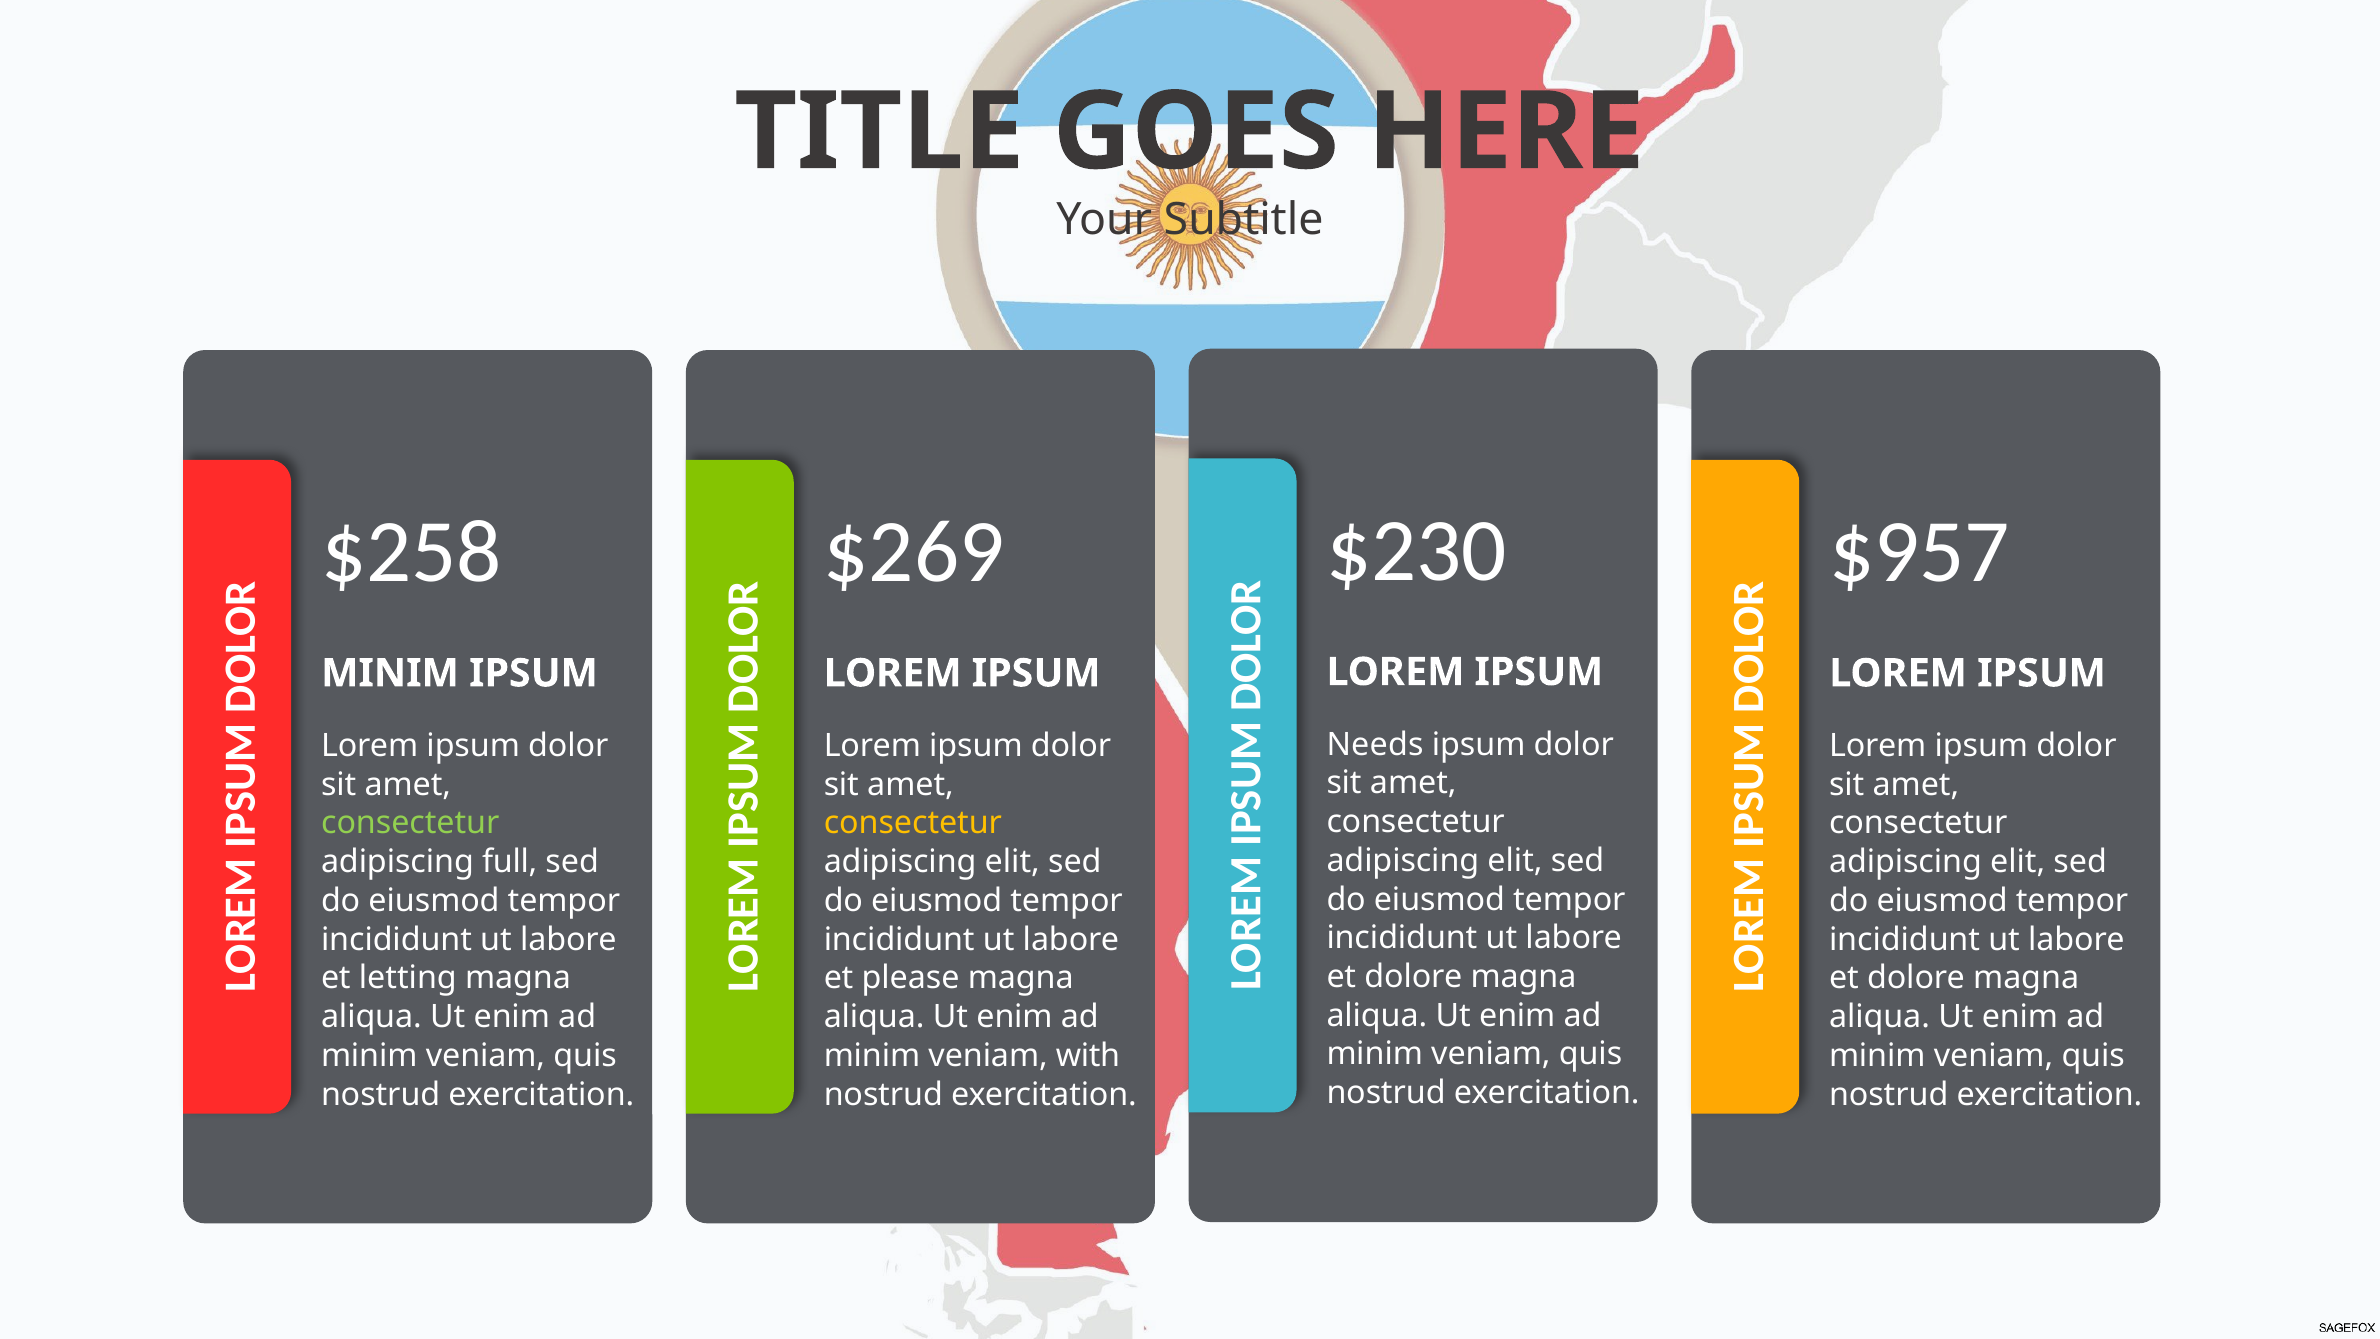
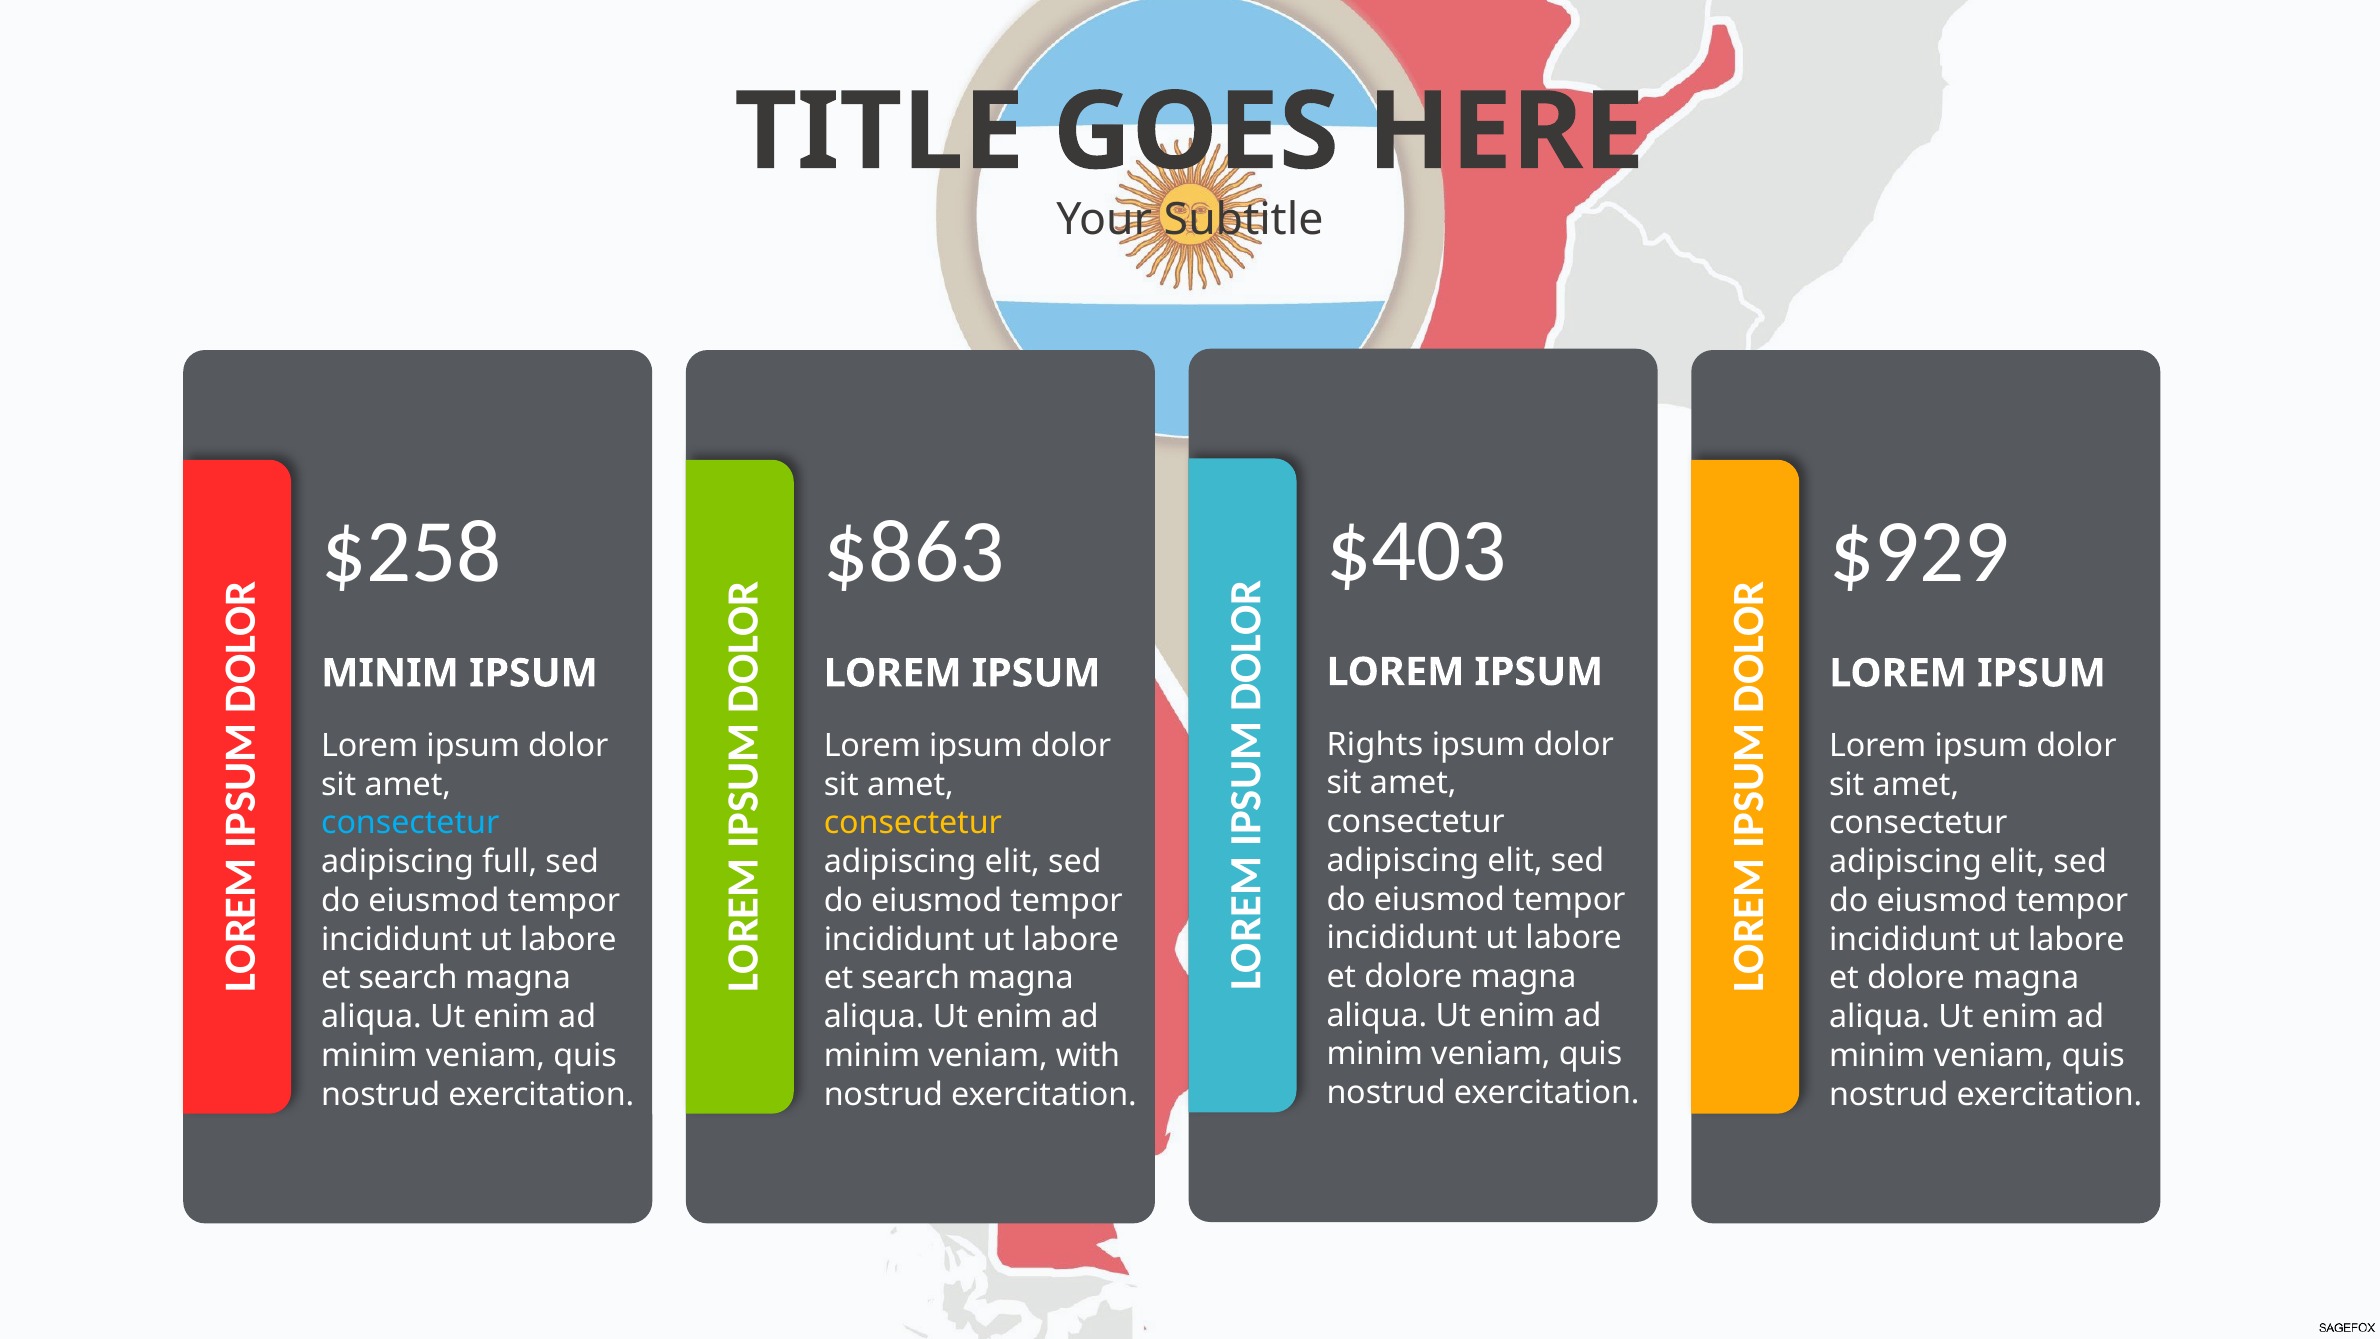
$230: $230 -> $403 (1417, 550)
$269: $269 -> $863 (914, 552)
$957: $957 -> $929 (1920, 552)
Needs: Needs -> Rights (1375, 744)
consectetur colour: light green -> light blue (410, 823)
letting: letting -> search (408, 978)
please: please -> search (911, 978)
